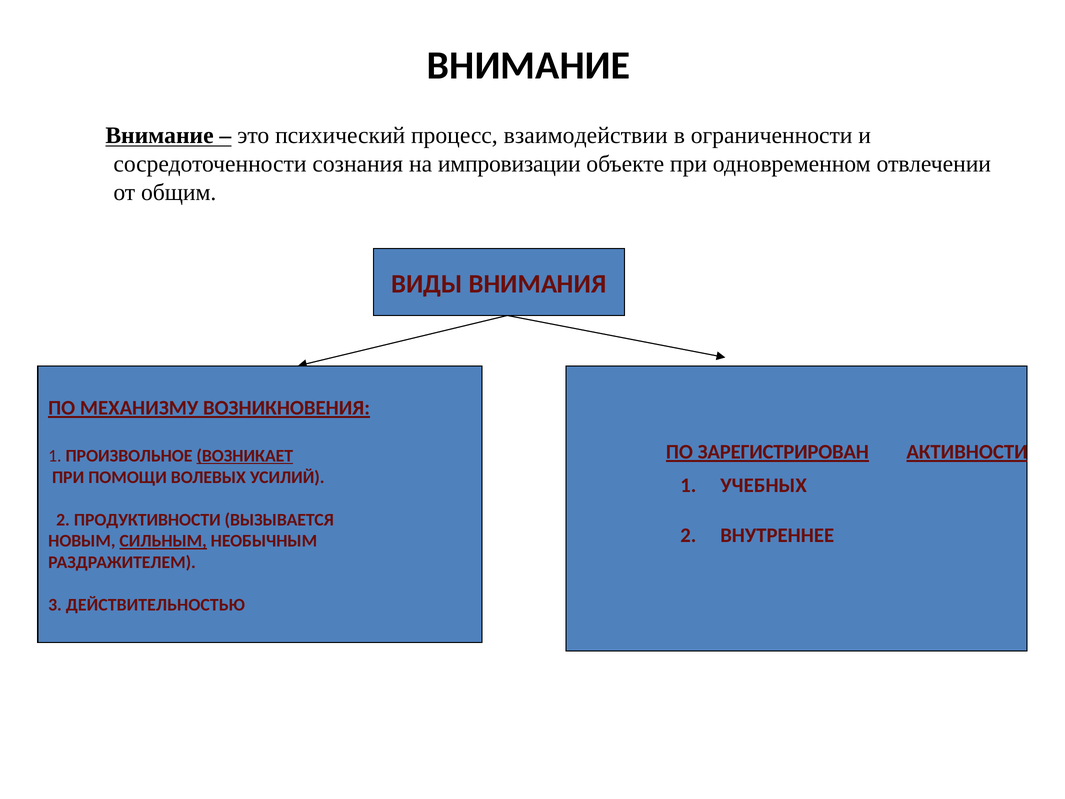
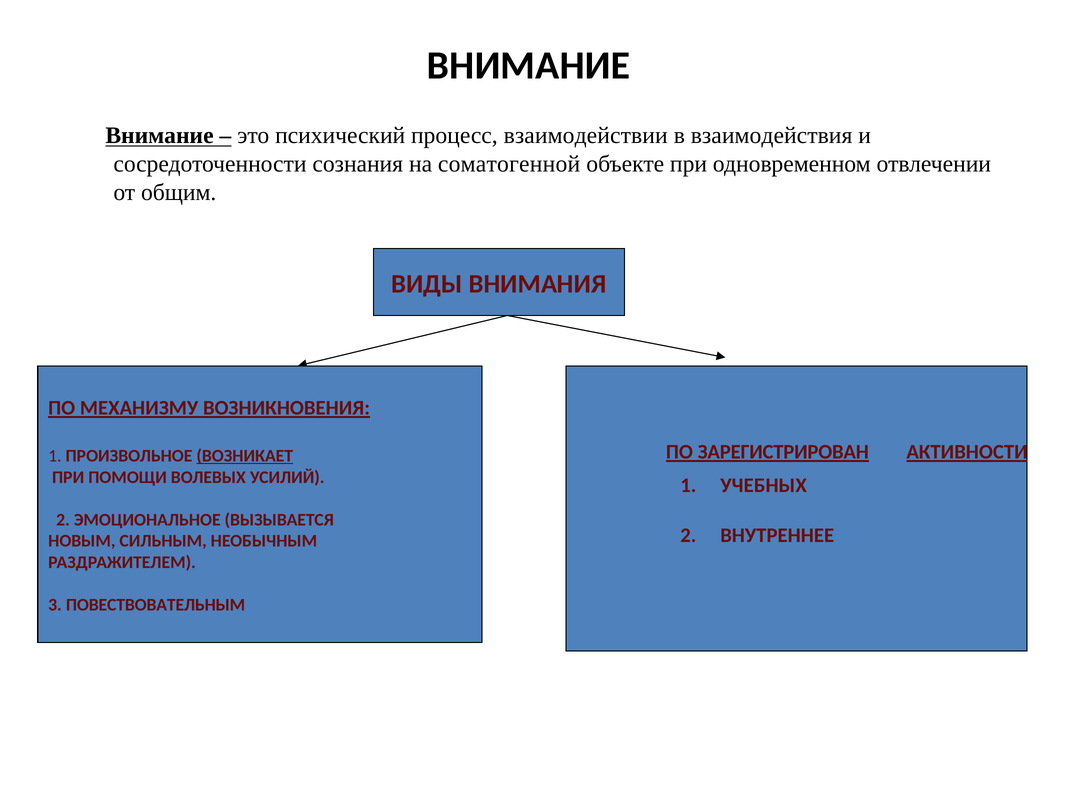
ограниченности: ограниченности -> взаимодействия (772, 135)
импровизации: импровизации -> соматогенной (509, 164)
ПРОДУКТИВНОСТИ: ПРОДУКТИВНОСТИ -> ЭМОЦИОНАЛЬНОЕ (147, 520)
СИЛЬНЫМ underline: present -> none (163, 541)
ДЕЙСТВИТЕЛЬНОСТЬЮ: ДЕЙСТВИТЕЛЬНОСТЬЮ -> ПОВЕСТВОВАТЕЛЬНЫМ (156, 605)
